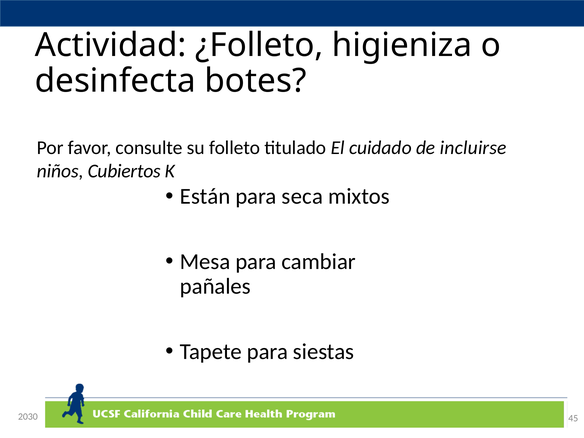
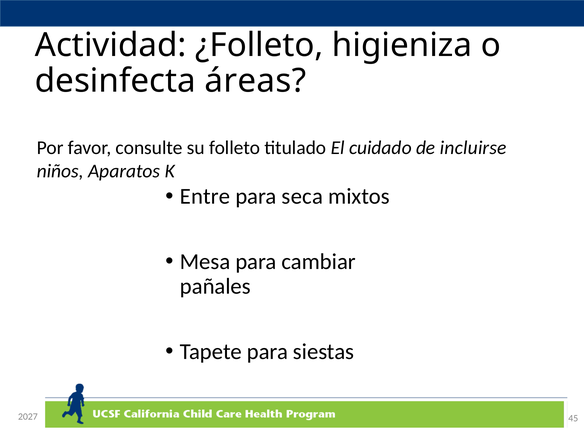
botes: botes -> áreas (255, 81)
Cubiertos: Cubiertos -> Aparatos (124, 171)
Están: Están -> Entre (205, 196)
2030: 2030 -> 2027 (28, 417)
